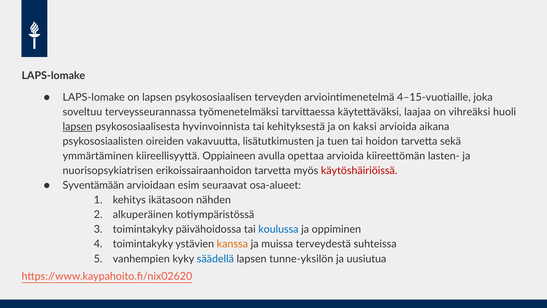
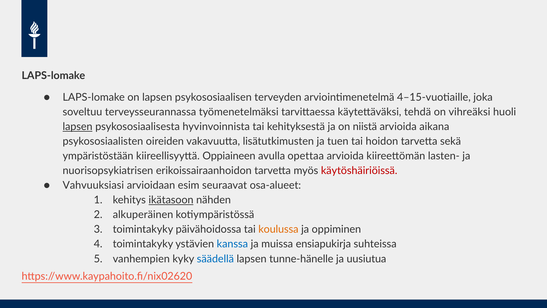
laajaa: laajaa -> tehdä (418, 112)
kaksi: kaksi -> niistä (365, 127)
ymmärtäminen: ymmärtäminen -> ympäristöstään (98, 156)
Syventämään: Syventämään -> Vahvuuksiasi (93, 185)
ikätasoon underline: none -> present (171, 200)
koulussa colour: blue -> orange (278, 229)
kanssa colour: orange -> blue (232, 244)
terveydestä: terveydestä -> ensiapukirja (323, 244)
tunne-yksilön: tunne-yksilön -> tunne-hänelle (301, 259)
